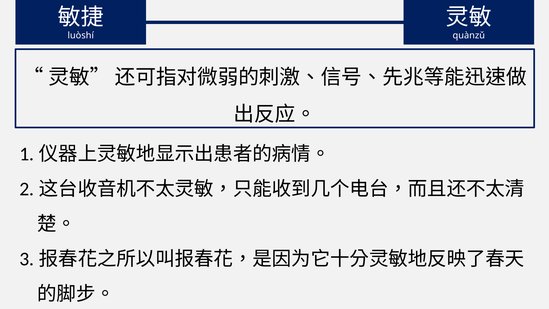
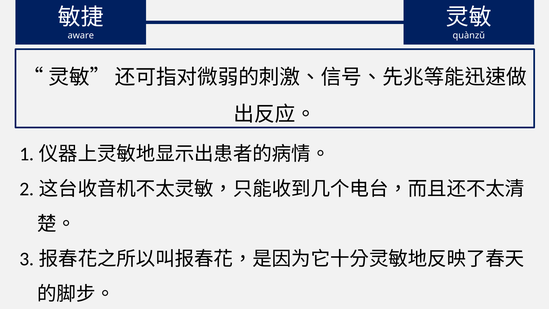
luòshí: luòshí -> aware (81, 36)
